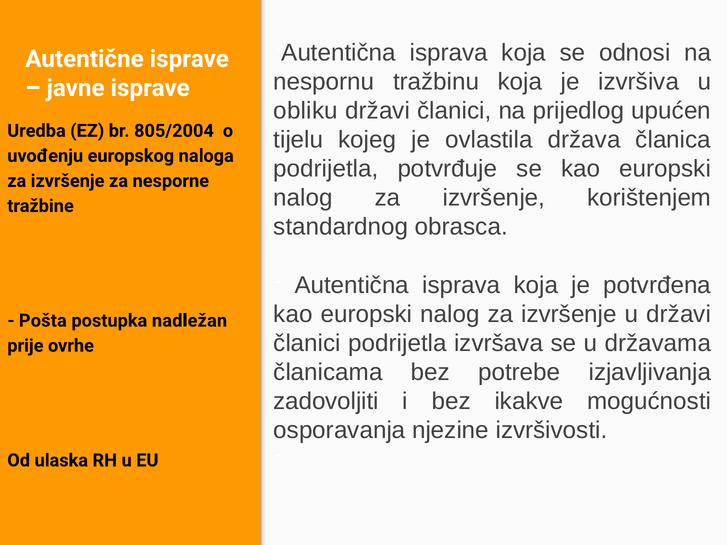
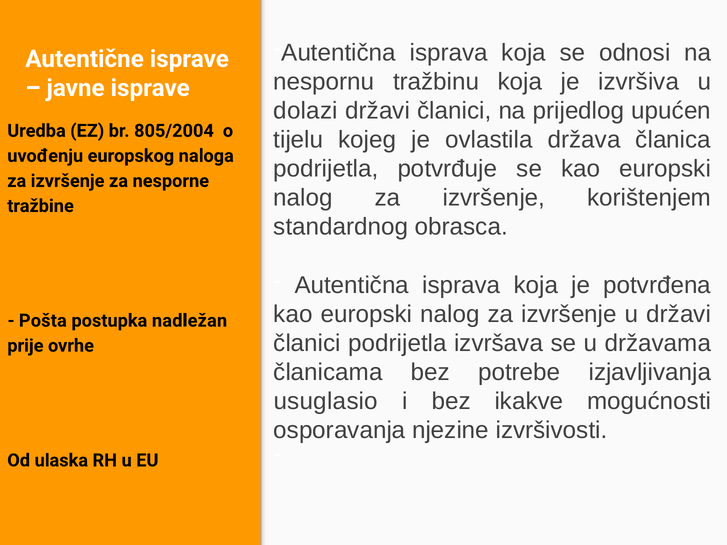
obliku: obliku -> dolazi (306, 111)
zadovoljiti: zadovoljiti -> usuglasio (326, 402)
